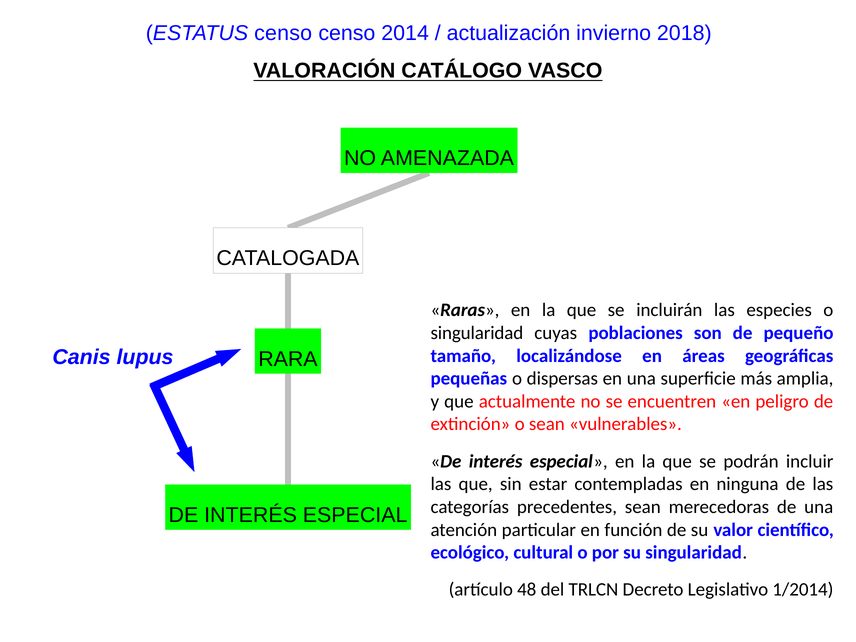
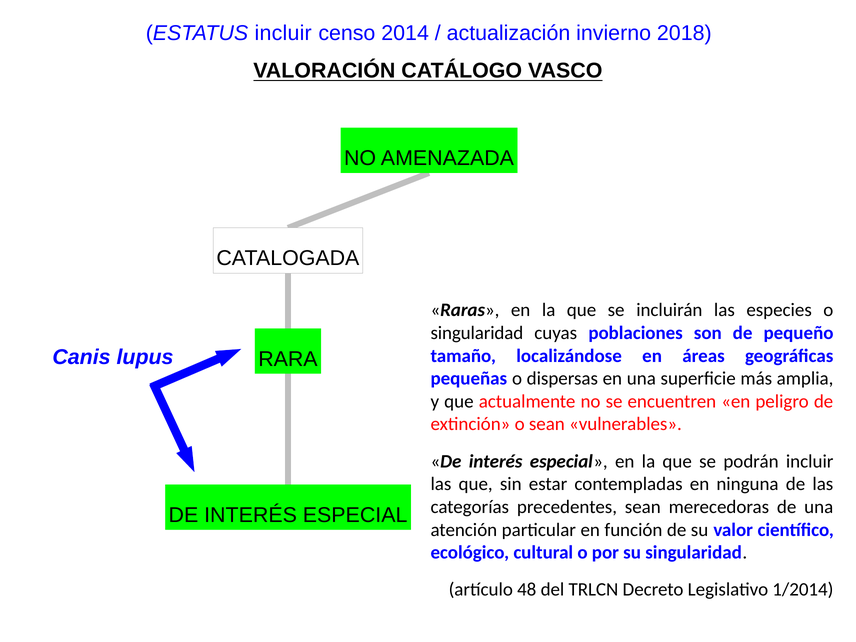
ESTATUS censo: censo -> incluir (283, 33)
